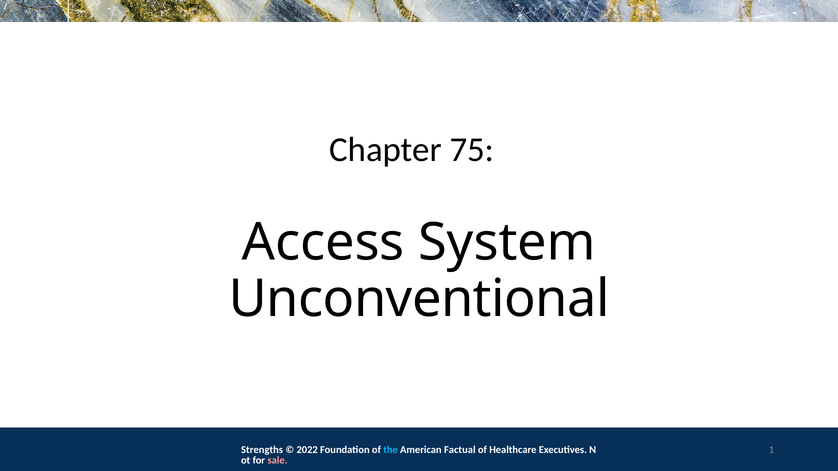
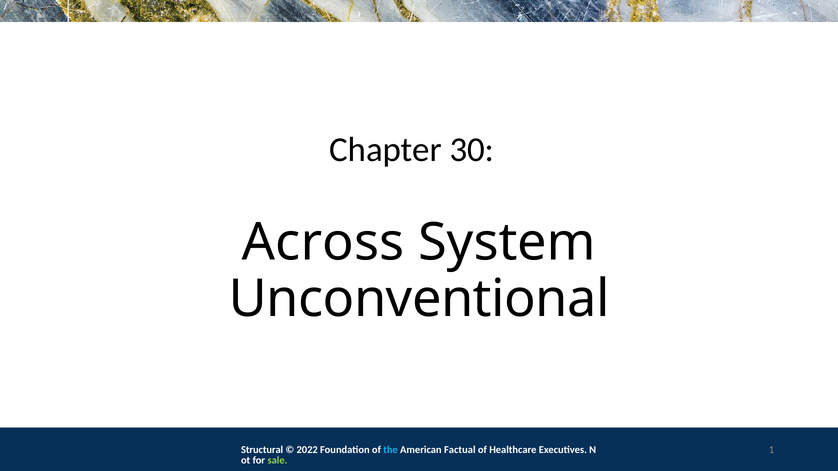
75: 75 -> 30 (472, 150)
Access: Access -> Across (323, 243)
Strengths: Strengths -> Structural (262, 450)
sale colour: pink -> light green (277, 461)
